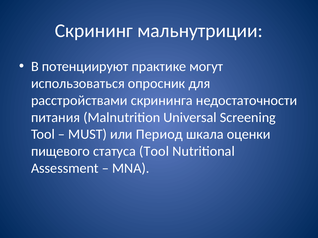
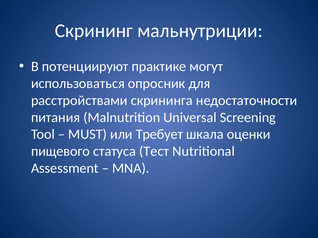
Период: Период -> Требует (159, 135)
статуса Tool: Tool -> Тест (154, 152)
